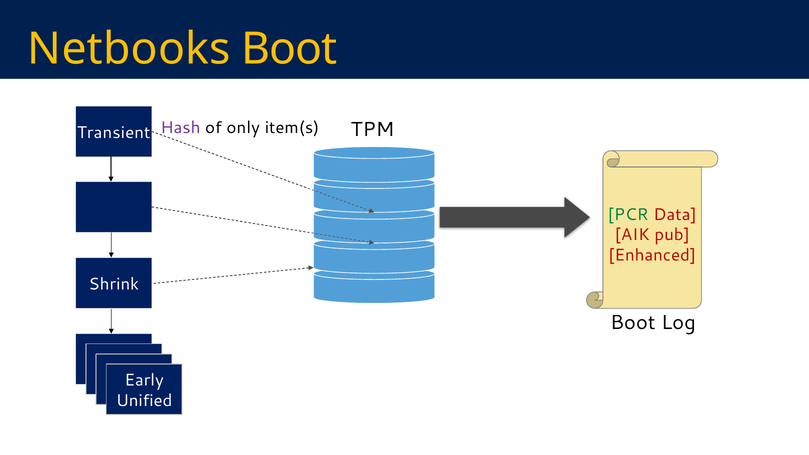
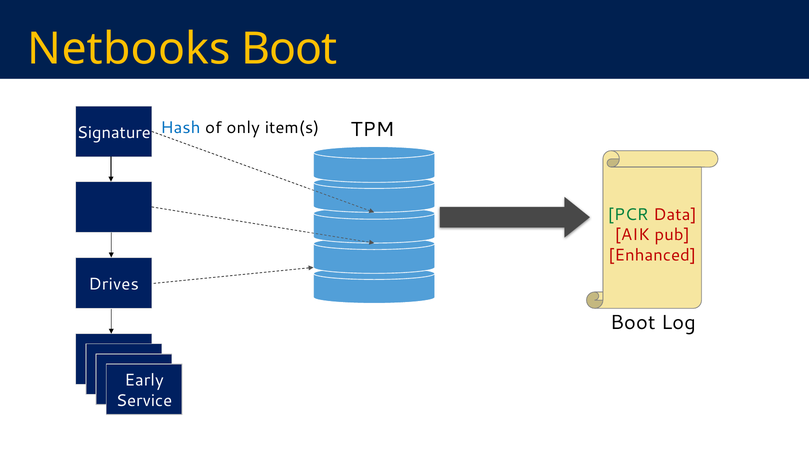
Hash colour: purple -> blue (180, 128)
Transient: Transient -> Signature (114, 133)
Shrink: Shrink -> Drives (114, 284)
Unified: Unified -> Service (144, 401)
